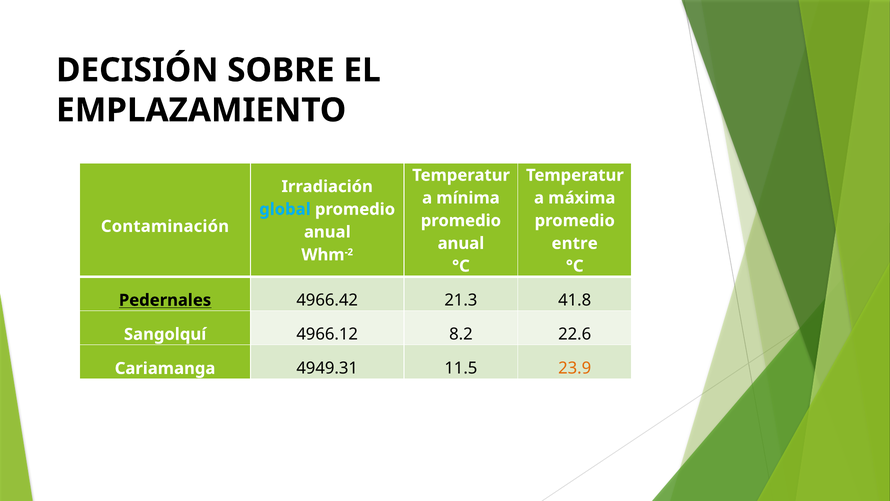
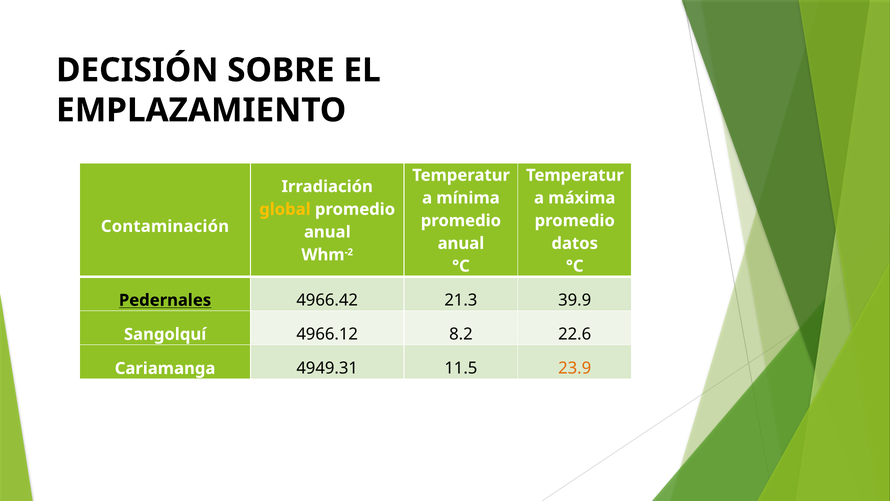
global colour: light blue -> yellow (285, 209)
entre: entre -> datos (575, 243)
41.8: 41.8 -> 39.9 (575, 300)
